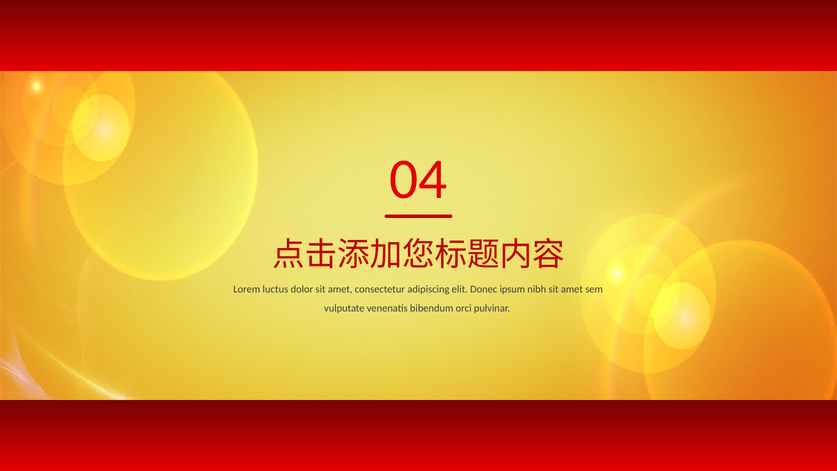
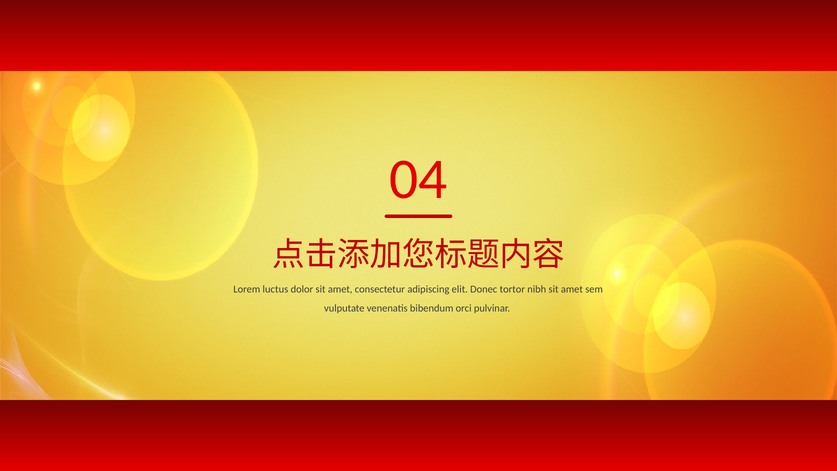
ipsum: ipsum -> tortor (512, 289)
